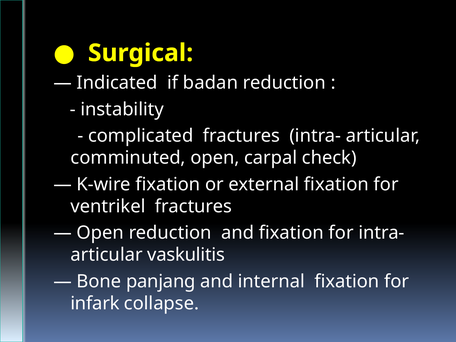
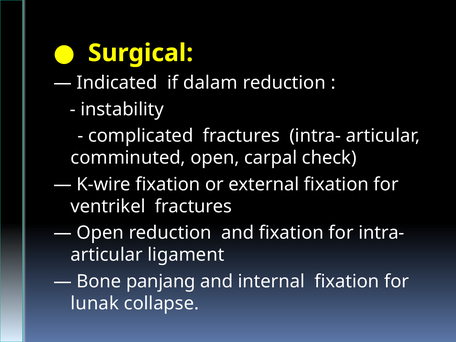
badan: badan -> dalam (210, 83)
vaskulitis: vaskulitis -> ligament (186, 255)
infark: infark -> lunak (95, 303)
